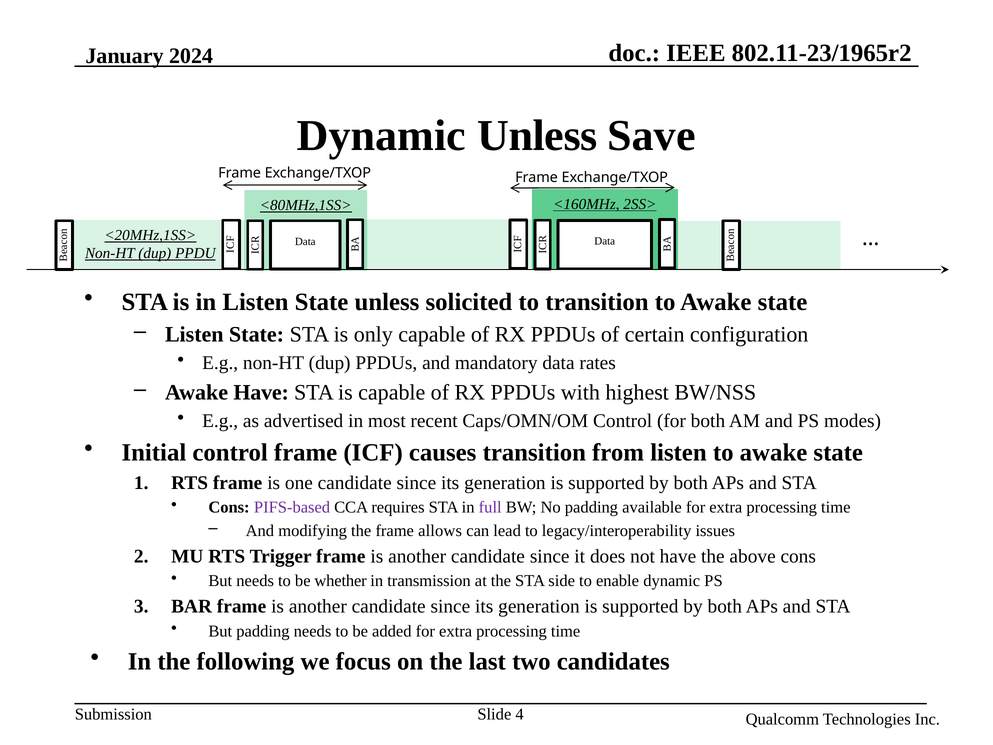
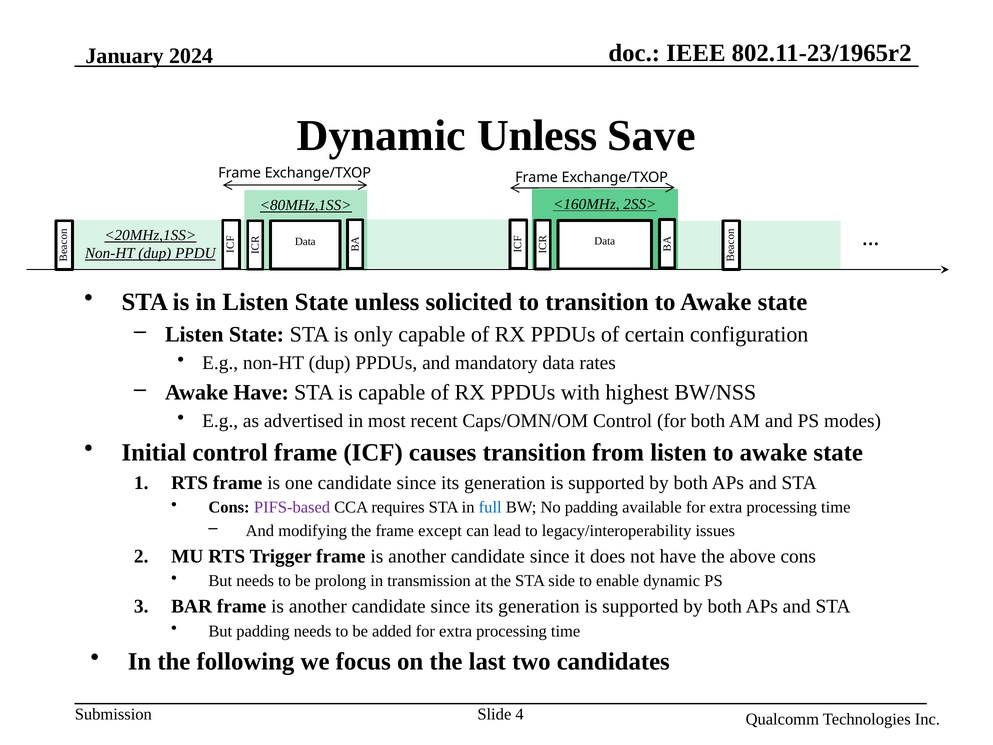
full colour: purple -> blue (490, 507)
allows: allows -> except (440, 530)
whether: whether -> prolong (341, 581)
